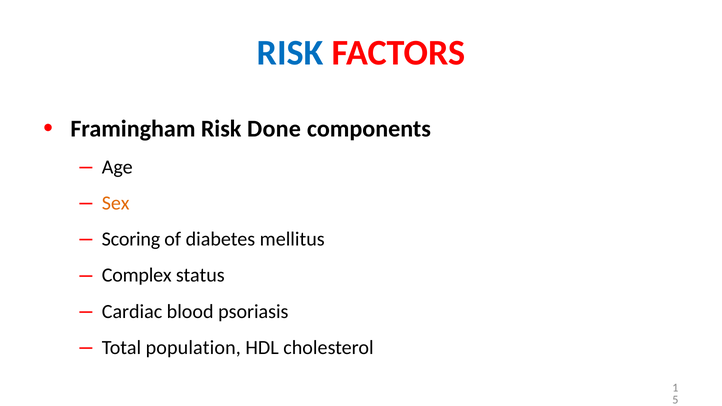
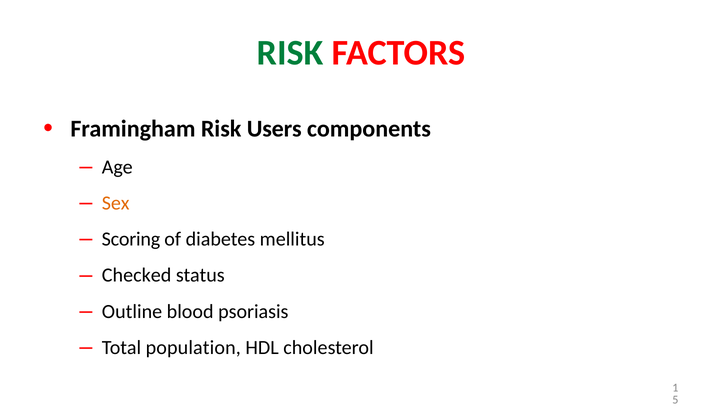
RISK colour: blue -> green (290, 53)
Done: Done -> Users (274, 129)
Complex: Complex -> Checked (137, 275)
Cardiac: Cardiac -> Outline (132, 312)
